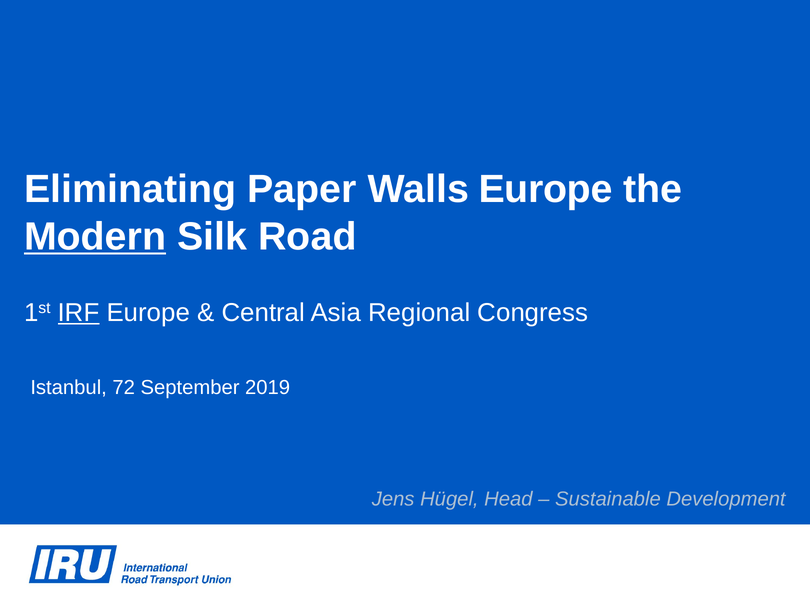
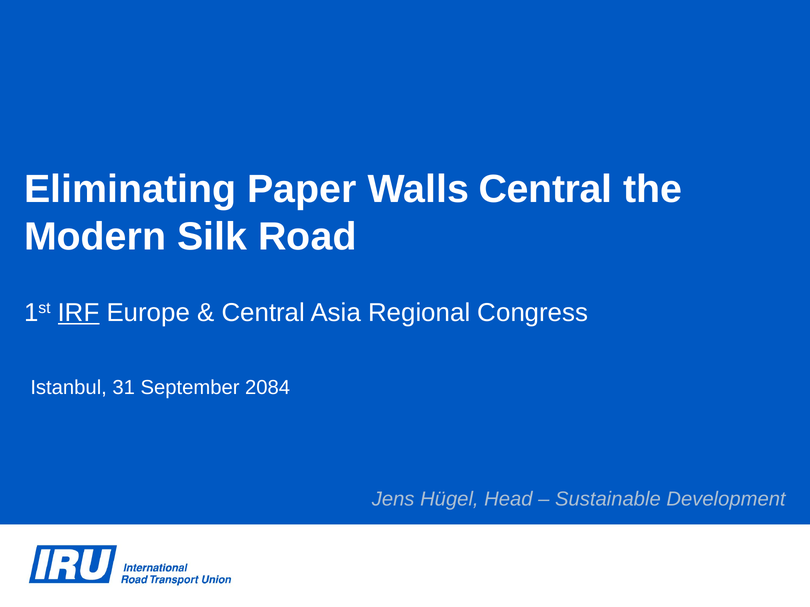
Walls Europe: Europe -> Central (545, 190)
Modern underline: present -> none (95, 237)
72: 72 -> 31 (124, 388)
2019: 2019 -> 2084 (268, 388)
